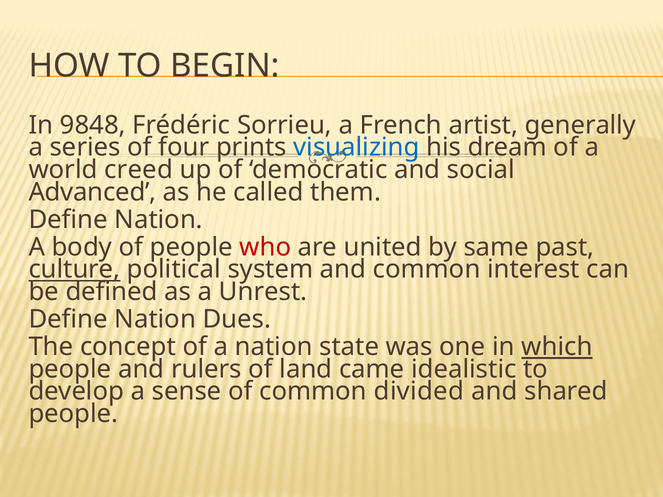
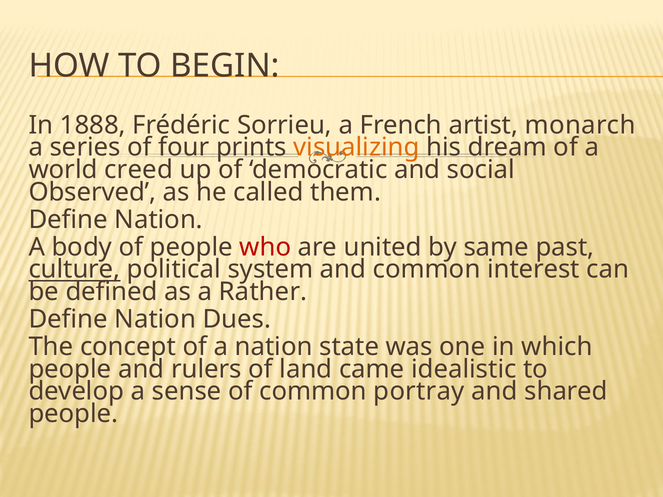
9848: 9848 -> 1888 (93, 125)
generally: generally -> monarch (580, 125)
visualizing colour: blue -> orange (356, 148)
Advanced: Advanced -> Observed (92, 192)
Unrest: Unrest -> Rather (263, 292)
which underline: present -> none (557, 347)
divided: divided -> portray (419, 392)
